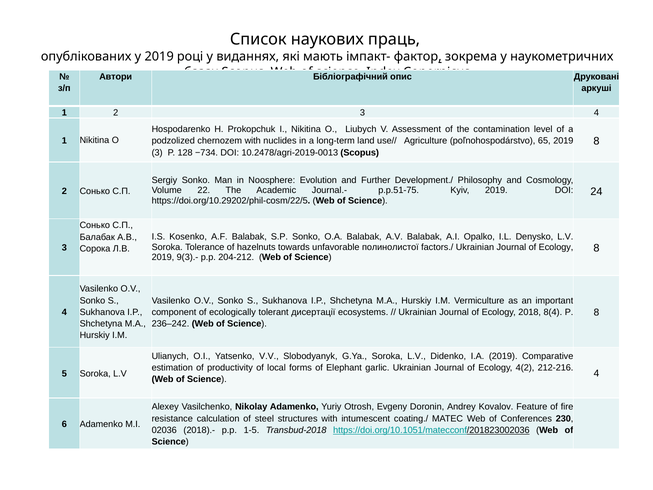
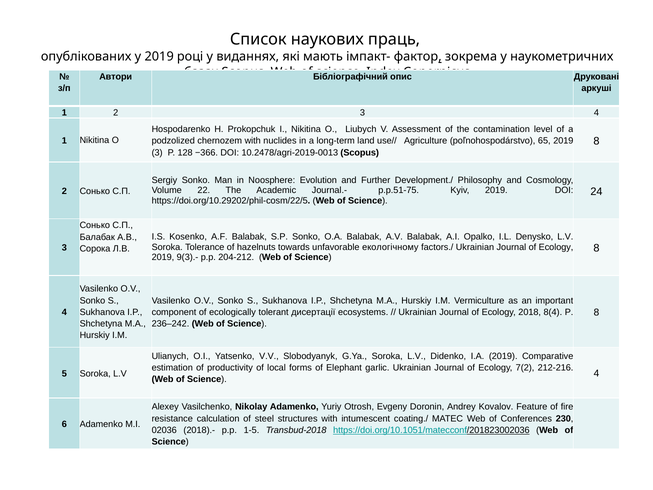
−734: −734 -> −366 (207, 152)
полинолистої: полинолистої -> екологічному (390, 247)
4(2: 4(2 -> 7(2 (525, 368)
